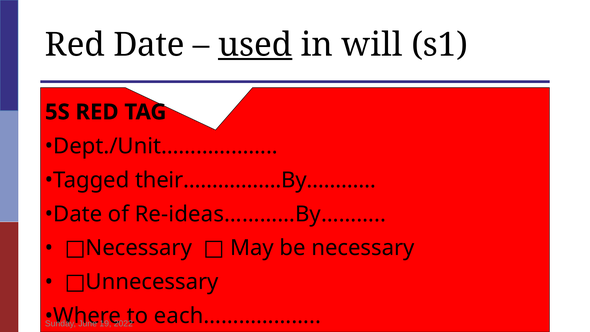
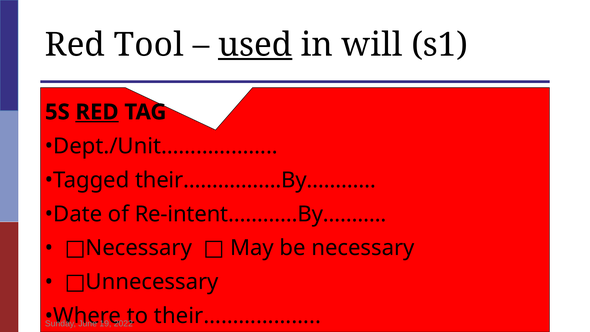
Red Date: Date -> Tool (149, 45)
RED underline: none -> present (97, 112)
Re-ideas…………By………: Re-ideas…………By……… -> Re-intent…………By……… (261, 214)
each………………: each……………… -> their……………… (237, 316)
